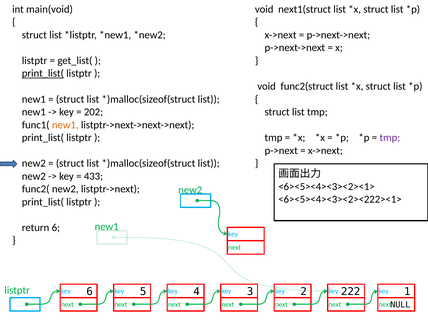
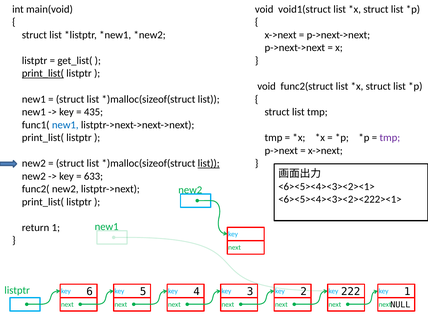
next1(struct: next1(struct -> void1(struct (305, 9)
202: 202 -> 435 (93, 112)
new1 colour: orange -> blue (65, 125)
list underline: none -> present (209, 163)
433: 433 -> 633 (93, 176)
return 6: 6 -> 1 (56, 228)
